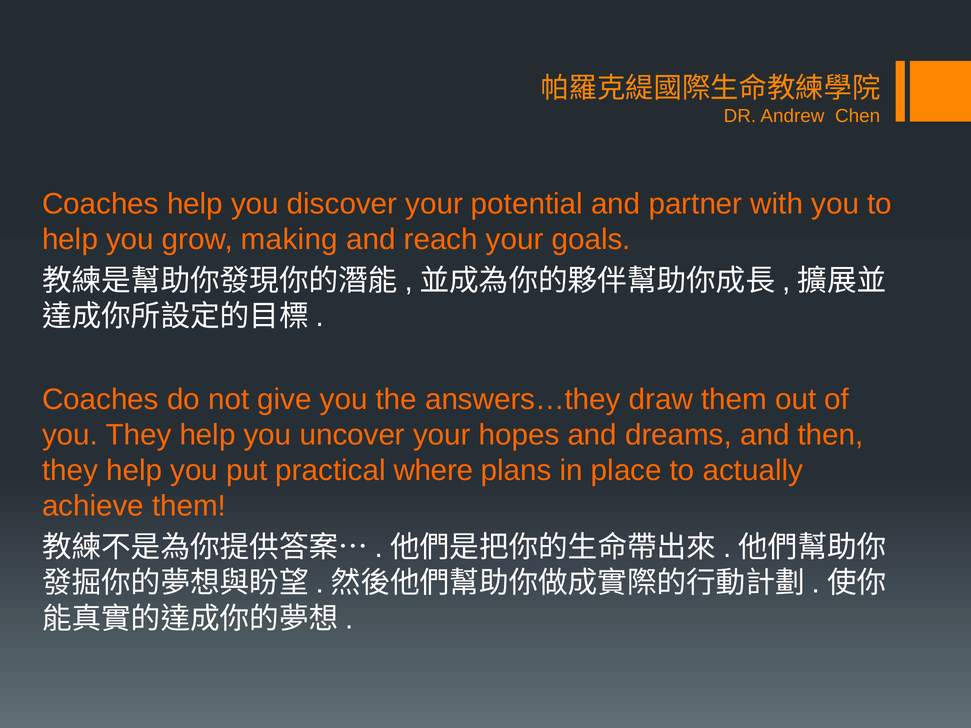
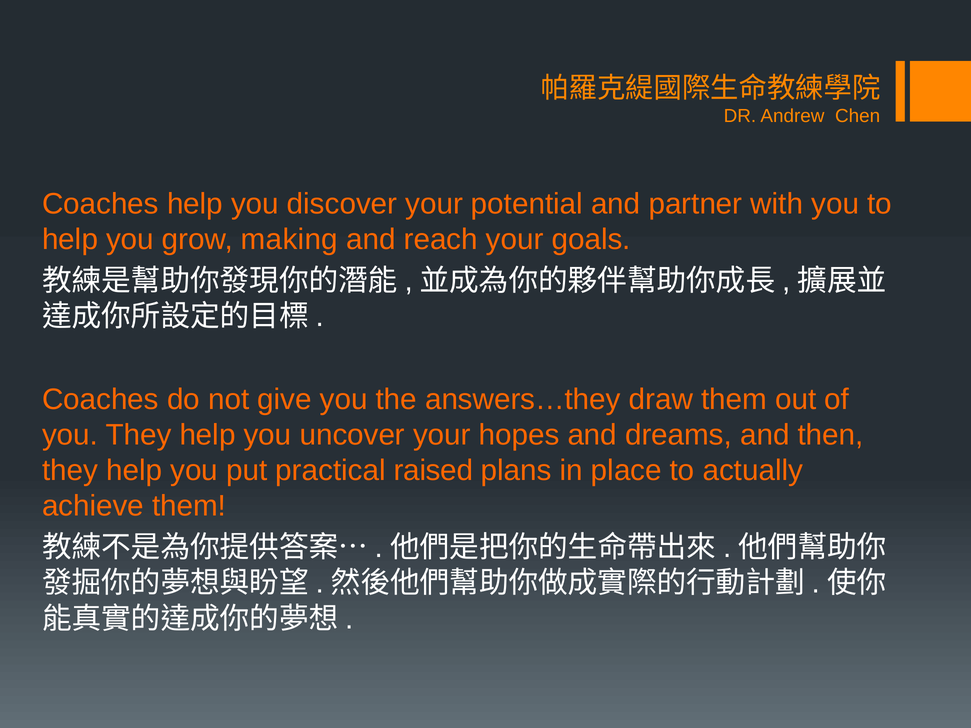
where: where -> raised (433, 471)
